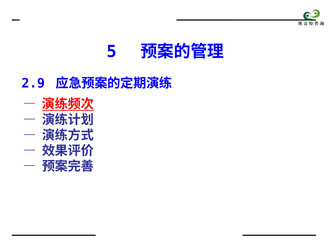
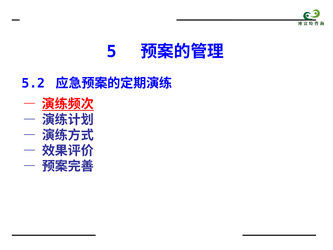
2.9: 2.9 -> 5.2 (33, 83)
